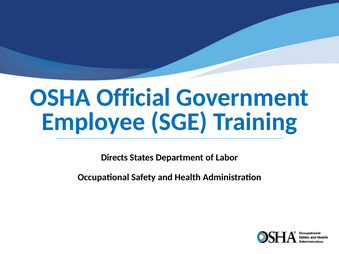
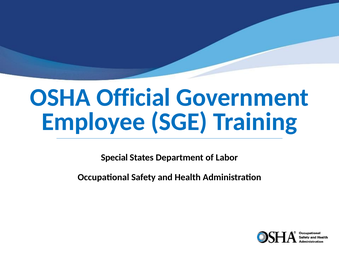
Directs: Directs -> Special (114, 158)
